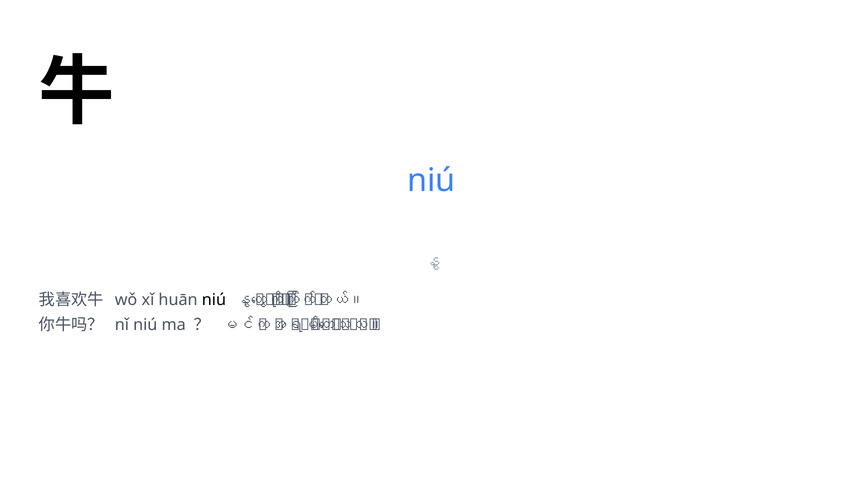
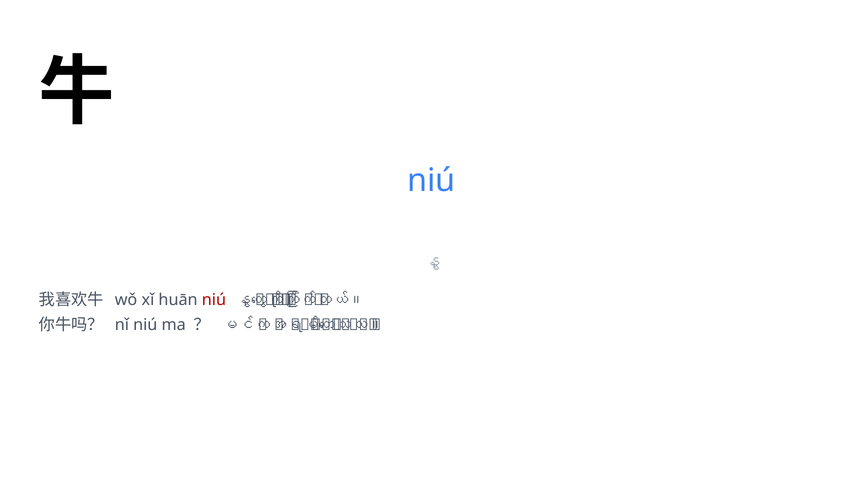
niú colour: black -> red (214, 299)
